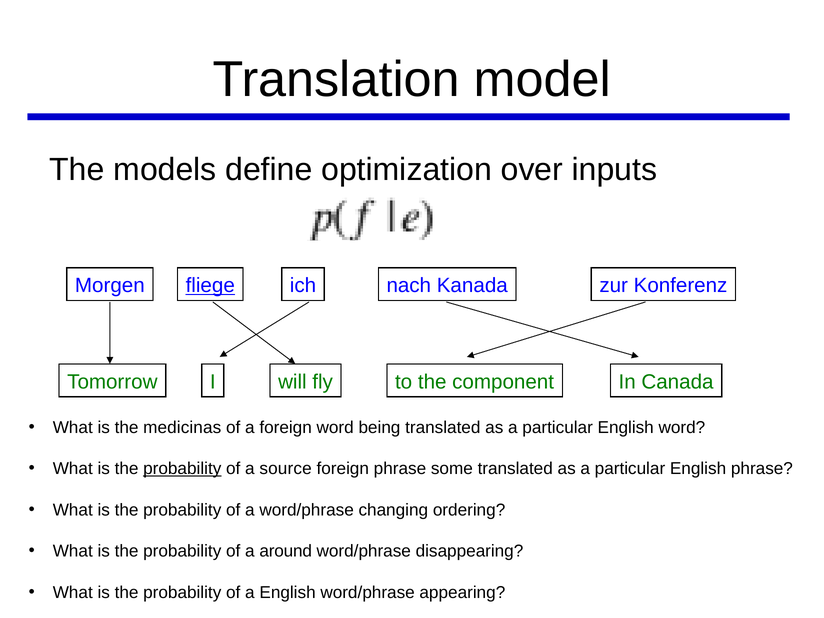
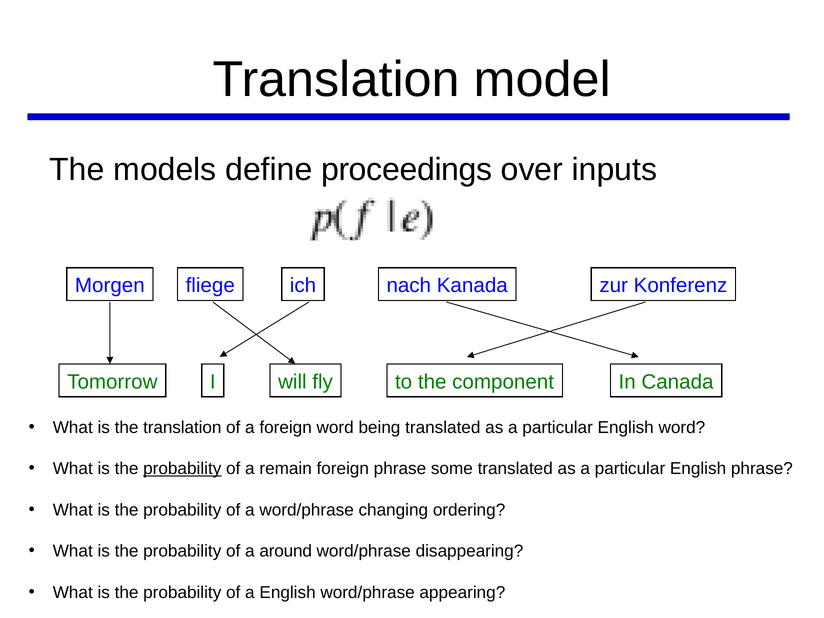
optimization: optimization -> proceedings (407, 170)
fliege underline: present -> none (210, 286)
the medicinas: medicinas -> translation (182, 428)
source: source -> remain (286, 469)
